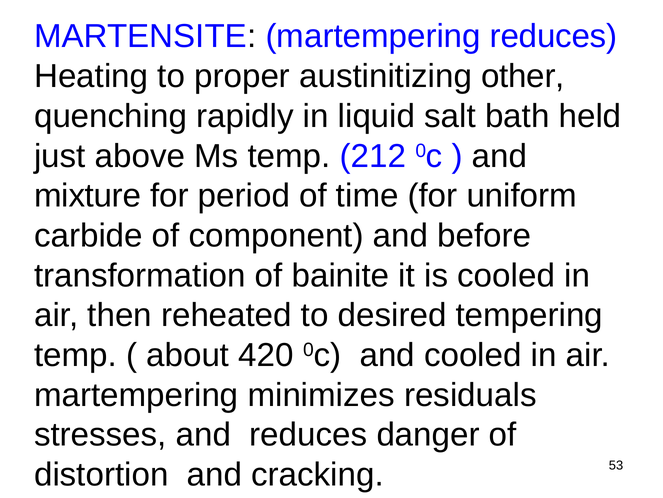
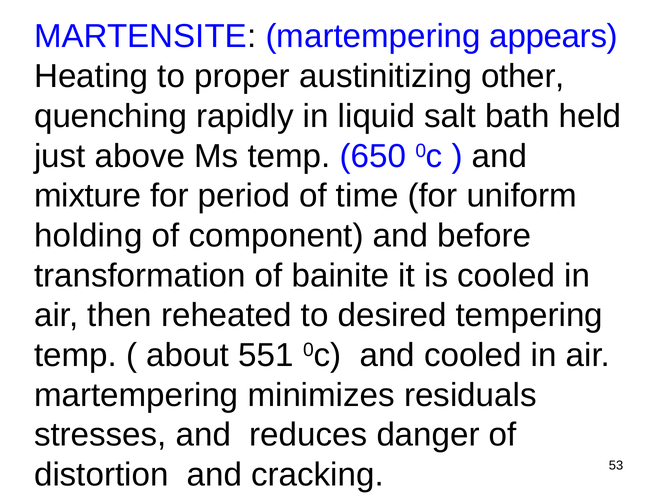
martempering reduces: reduces -> appears (554, 36)
212: 212 -> 650 (373, 156)
carbide: carbide -> holding (88, 235)
420: 420 -> 551 (266, 355)
